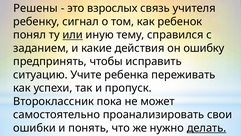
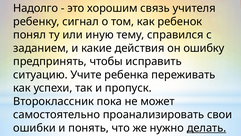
Решены: Решены -> Надолго (36, 8)
взрослых: взрослых -> хорошим (112, 8)
или underline: present -> none (73, 35)
